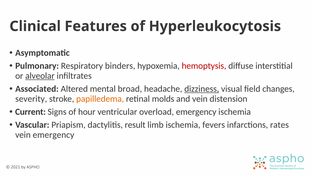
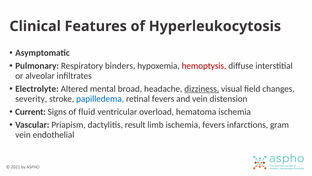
alveolar underline: present -> none (40, 76)
Associated: Associated -> Electrolyte (37, 89)
papilledema colour: orange -> blue (100, 98)
retinal molds: molds -> fevers (163, 98)
hour: hour -> fluid (87, 112)
overload emergency: emergency -> hematoma (196, 112)
rates: rates -> gram (279, 125)
vein emergency: emergency -> endothelial (54, 134)
